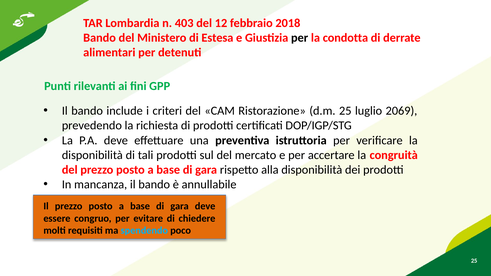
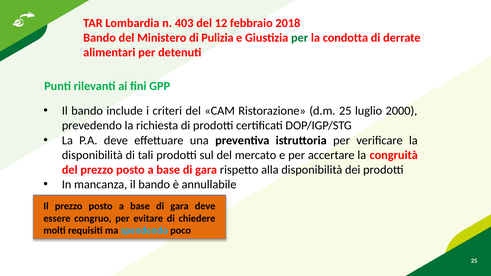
Estesa: Estesa -> Pulizia (217, 38)
per colour: black -> green (300, 38)
2069: 2069 -> 2000 (401, 111)
